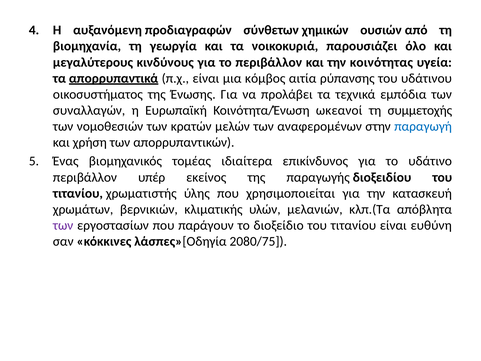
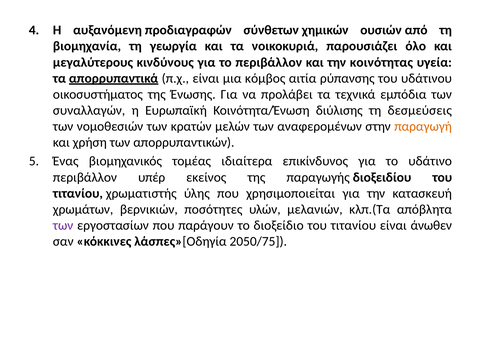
ωκεανοί: ωκεανοί -> διύλισης (339, 110)
συμμετοχής: συμμετοχής -> δεσμεύσεις (420, 110)
παραγωγή colour: blue -> orange (423, 126)
κλιματικής: κλιματικής -> ποσότητες (213, 209)
ευθύνη: ευθύνη -> άνωθεν (431, 225)
2080/75: 2080/75 -> 2050/75 (258, 241)
